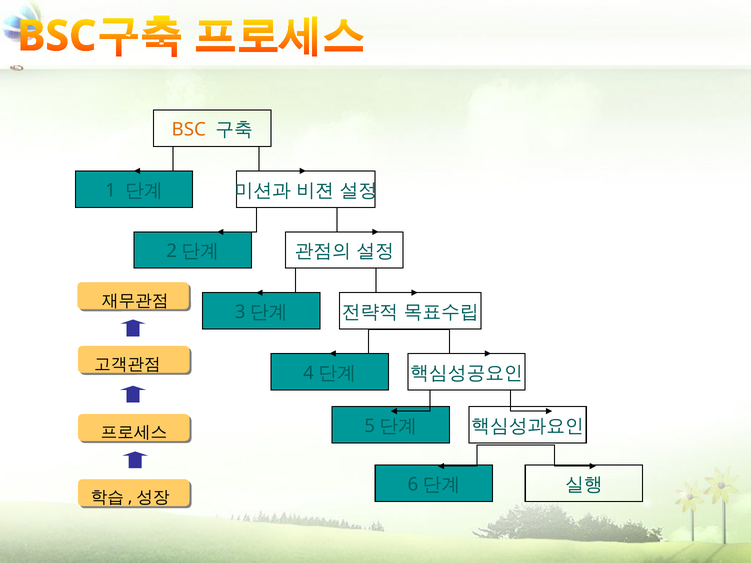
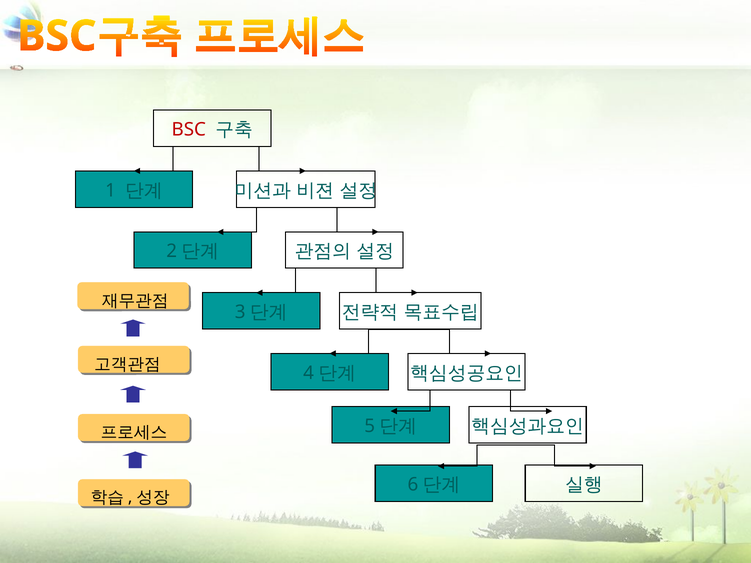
BSC colour: orange -> red (189, 130)
